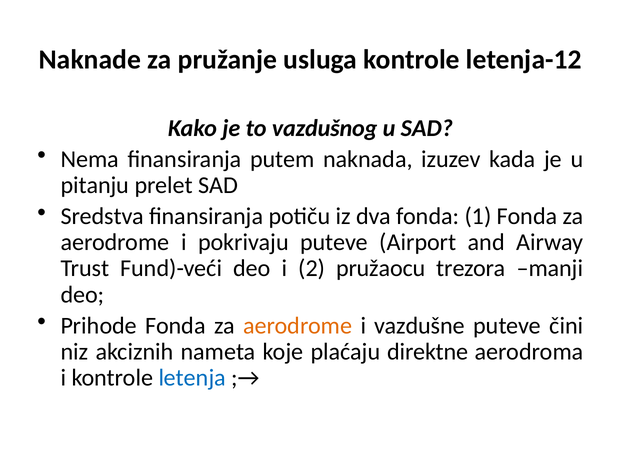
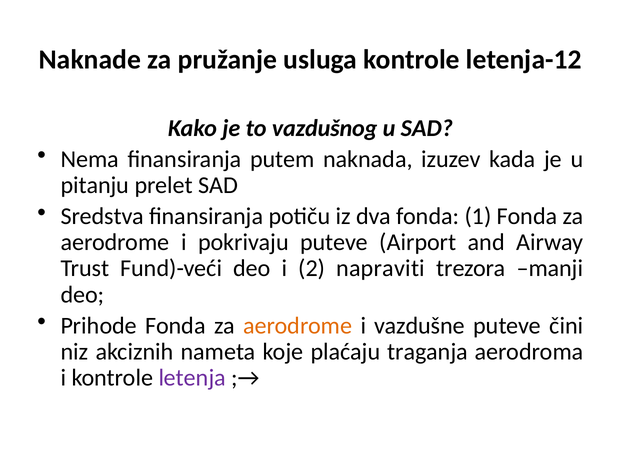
pružaocu: pružaocu -> napraviti (381, 268)
direktne: direktne -> traganja (428, 352)
letenja colour: blue -> purple (192, 378)
